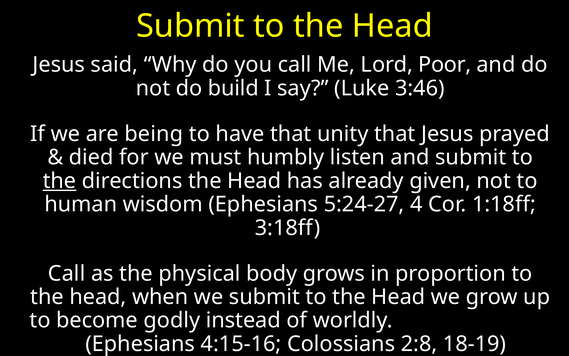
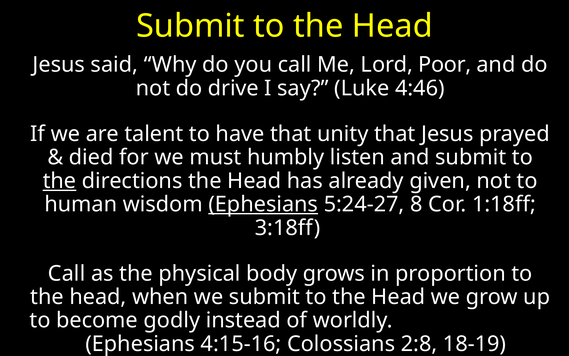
build: build -> drive (233, 88)
3:46: 3:46 -> 4:46 (420, 88)
being: being -> talent (154, 134)
Ephesians underline: none -> present (263, 204)
4: 4 -> 8 (416, 204)
